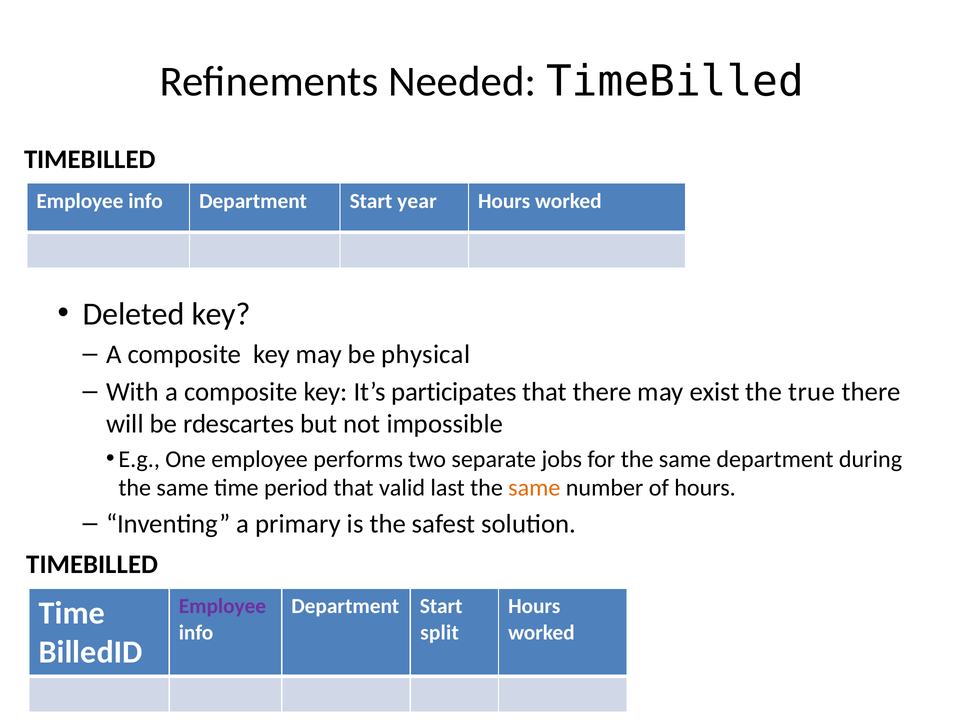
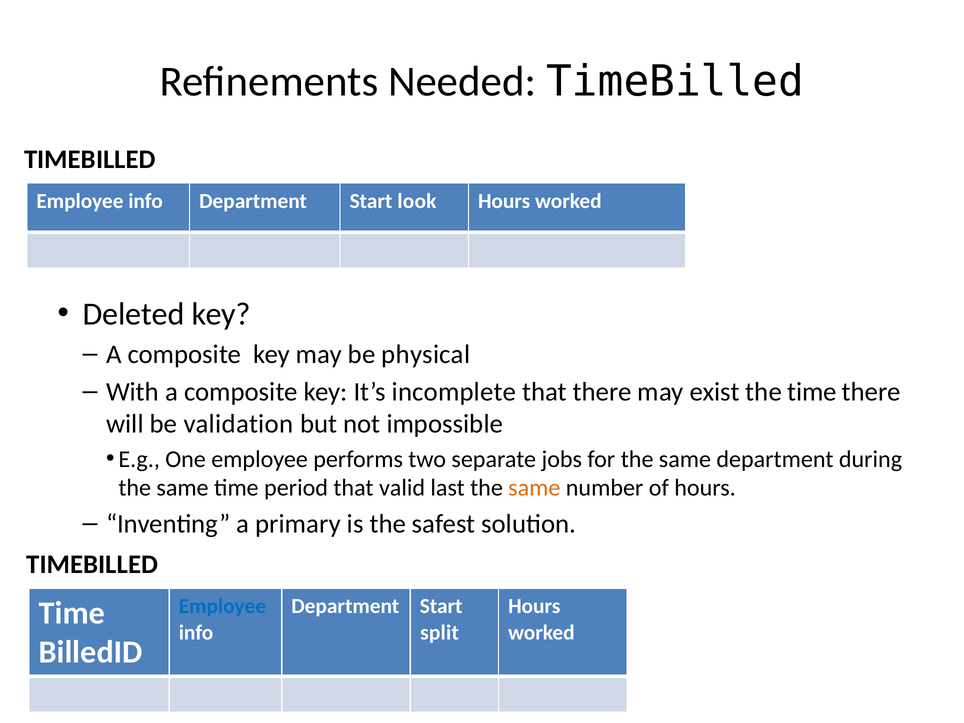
year: year -> look (417, 201)
participates: participates -> incomplete (454, 392)
the true: true -> time (812, 392)
rdescartes: rdescartes -> validation (238, 424)
Employee colour: purple -> blue (222, 606)
